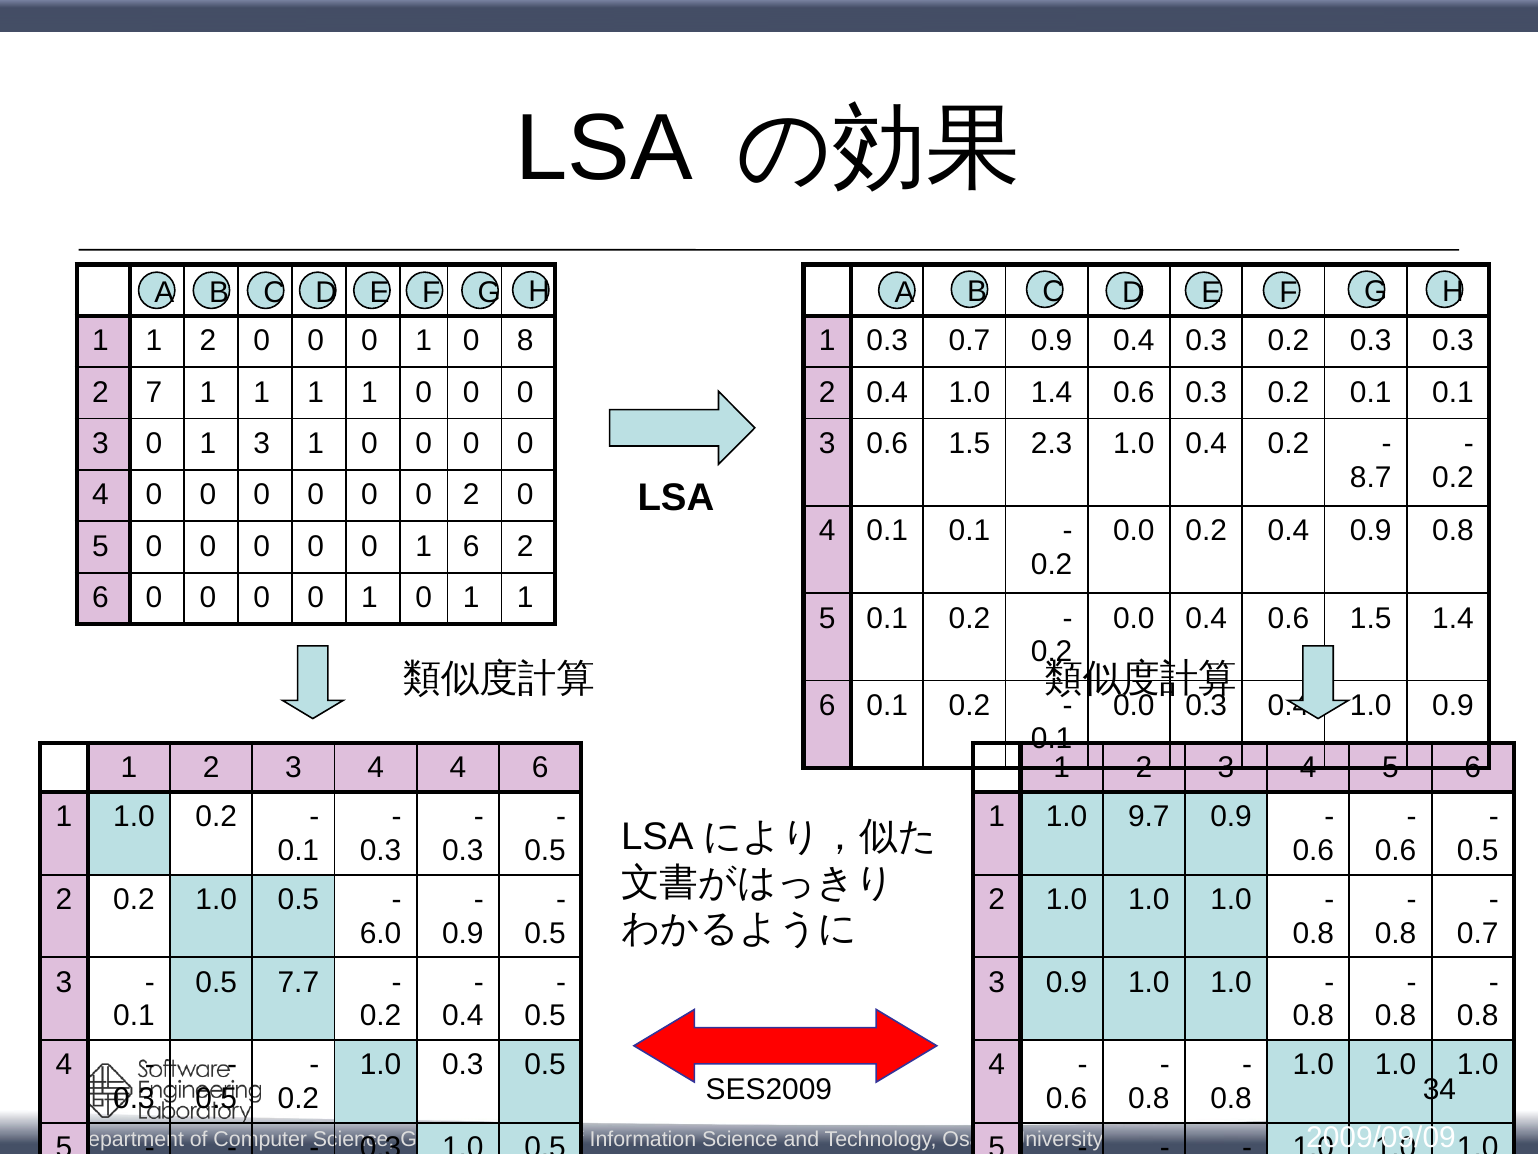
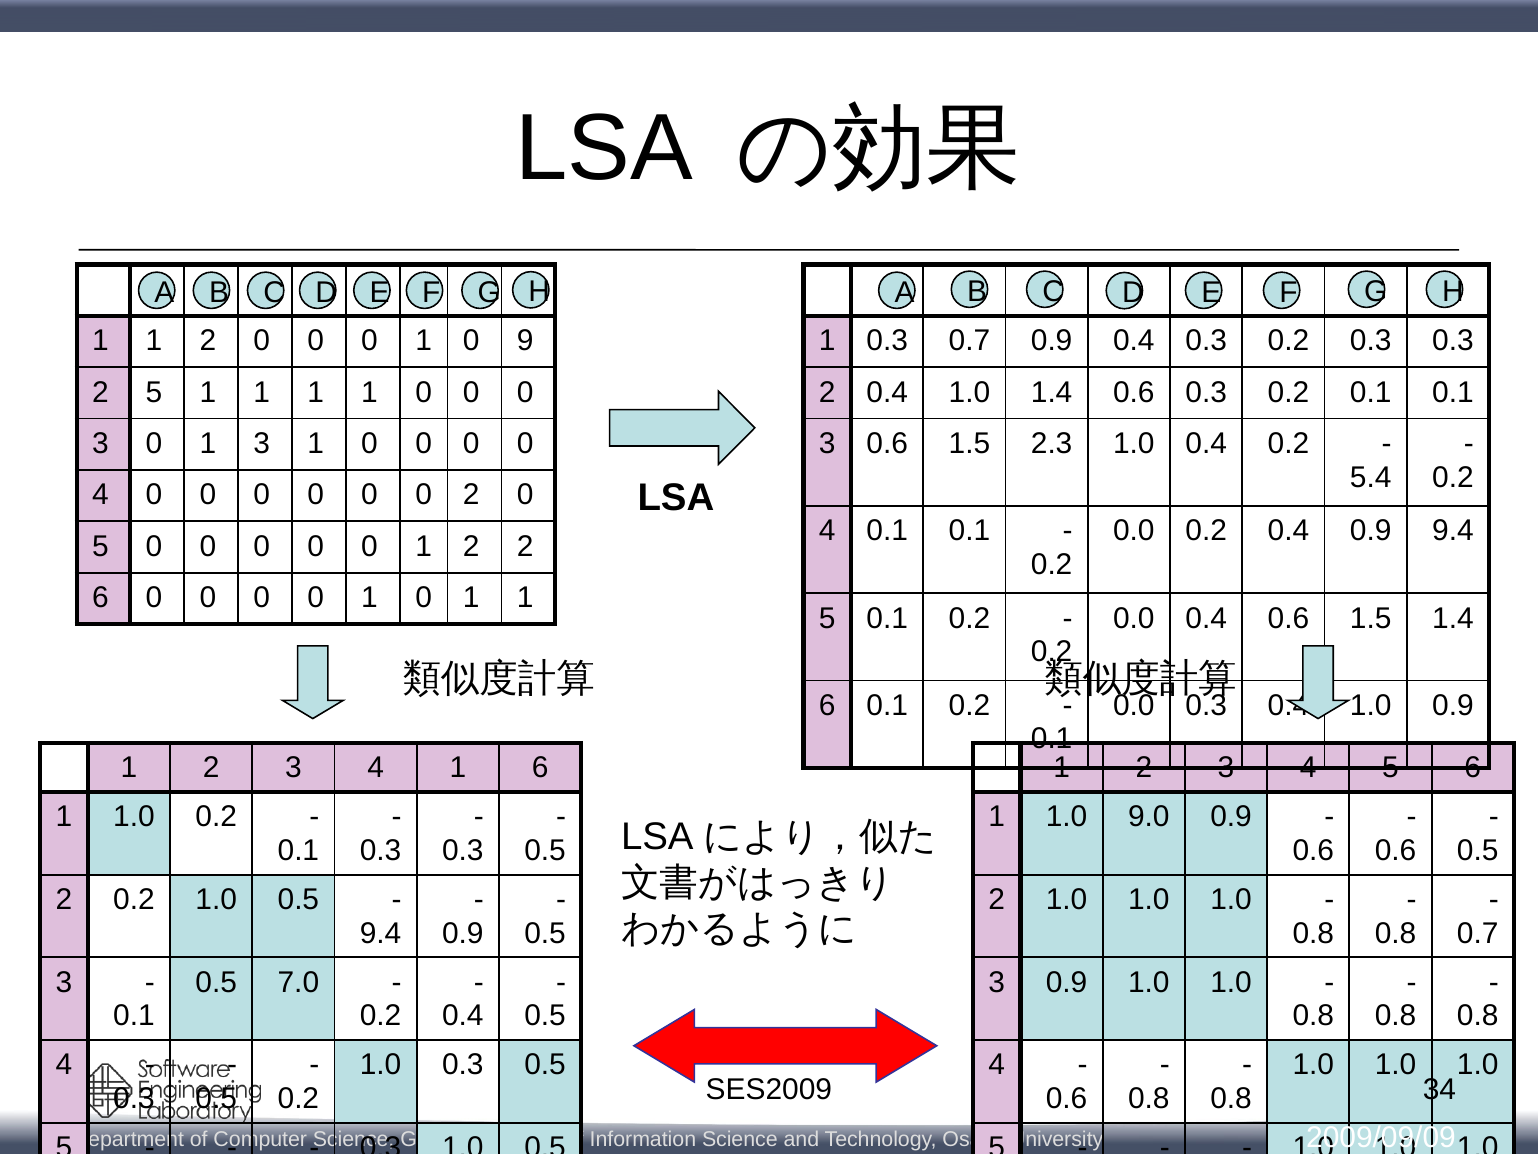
8: 8 -> 9 (525, 341)
2 7: 7 -> 5 (154, 392)
8.7: 8.7 -> 5.4 (1371, 477)
0.9 0.8: 0.8 -> 9.4 (1453, 531)
0 1 6: 6 -> 2 (471, 546)
4 4: 4 -> 1 (458, 768)
9.7: 9.7 -> 9.0 (1149, 817)
6.0: 6.0 -> 9.4 (381, 933)
7.7: 7.7 -> 7.0 (298, 982)
